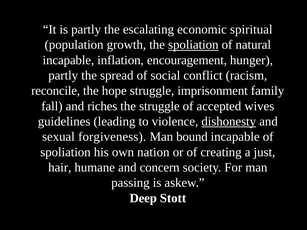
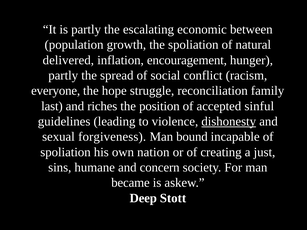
spiritual: spiritual -> between (251, 29)
spoliation underline: present -> none (193, 45)
incapable: incapable -> delivered (68, 60)
reconcile: reconcile -> everyone (56, 91)
imprisonment: imprisonment -> reconciliation (213, 91)
fall: fall -> last (52, 106)
the struggle: struggle -> position (159, 106)
wives: wives -> sinful (259, 106)
hair: hair -> sins (60, 168)
passing: passing -> became (130, 183)
